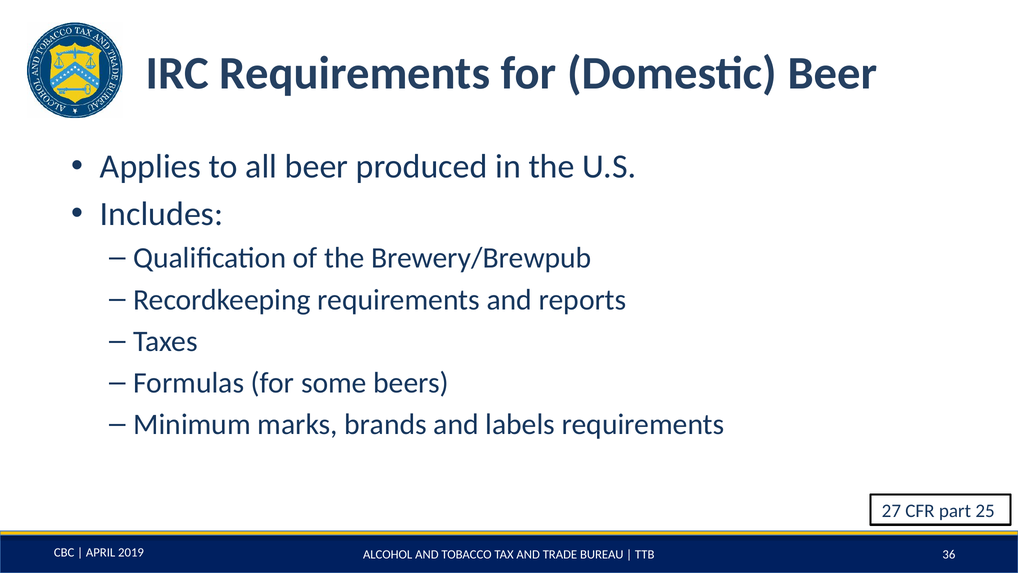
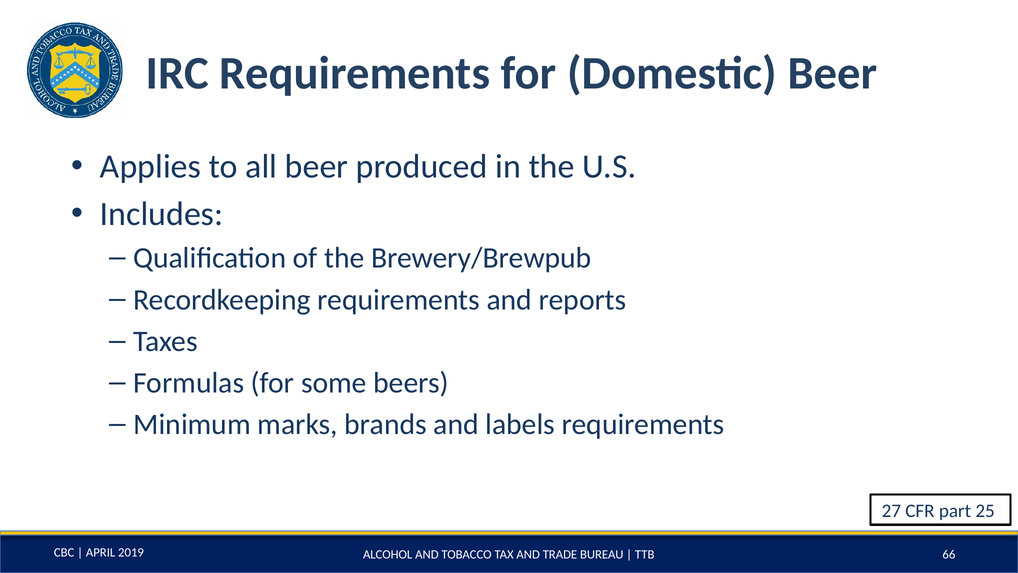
36: 36 -> 66 (949, 554)
